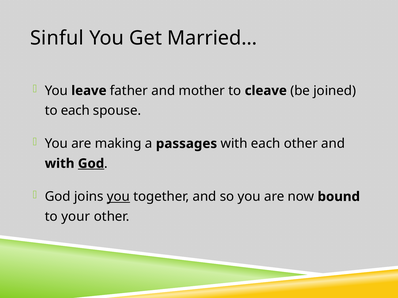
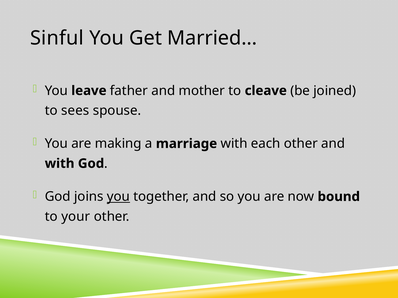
to each: each -> sees (75, 111)
passages: passages -> marriage (187, 144)
God underline: present -> none (91, 164)
